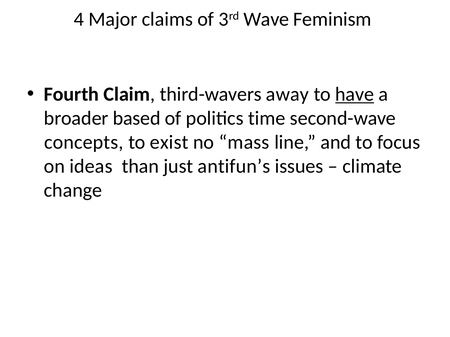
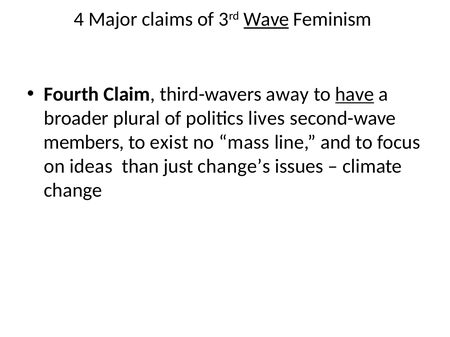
Wave underline: none -> present (266, 19)
based: based -> plural (137, 118)
time: time -> lives (267, 118)
concepts: concepts -> members (84, 142)
antifun’s: antifun’s -> change’s (234, 166)
